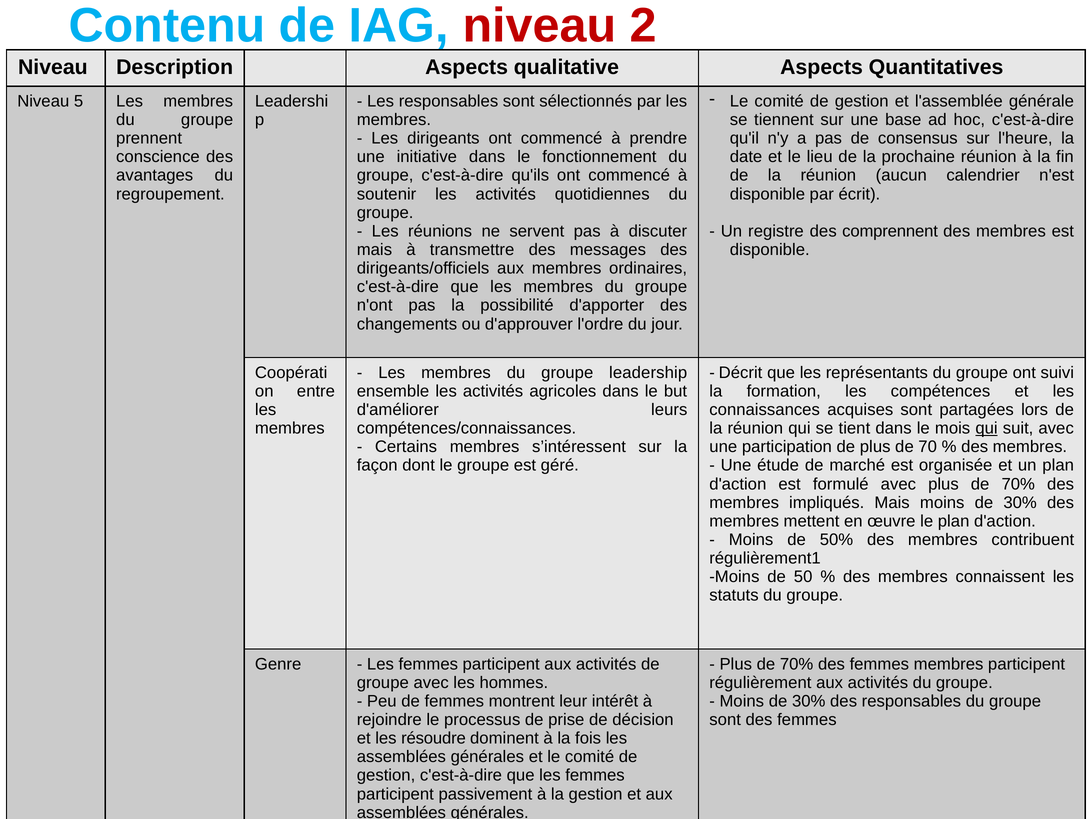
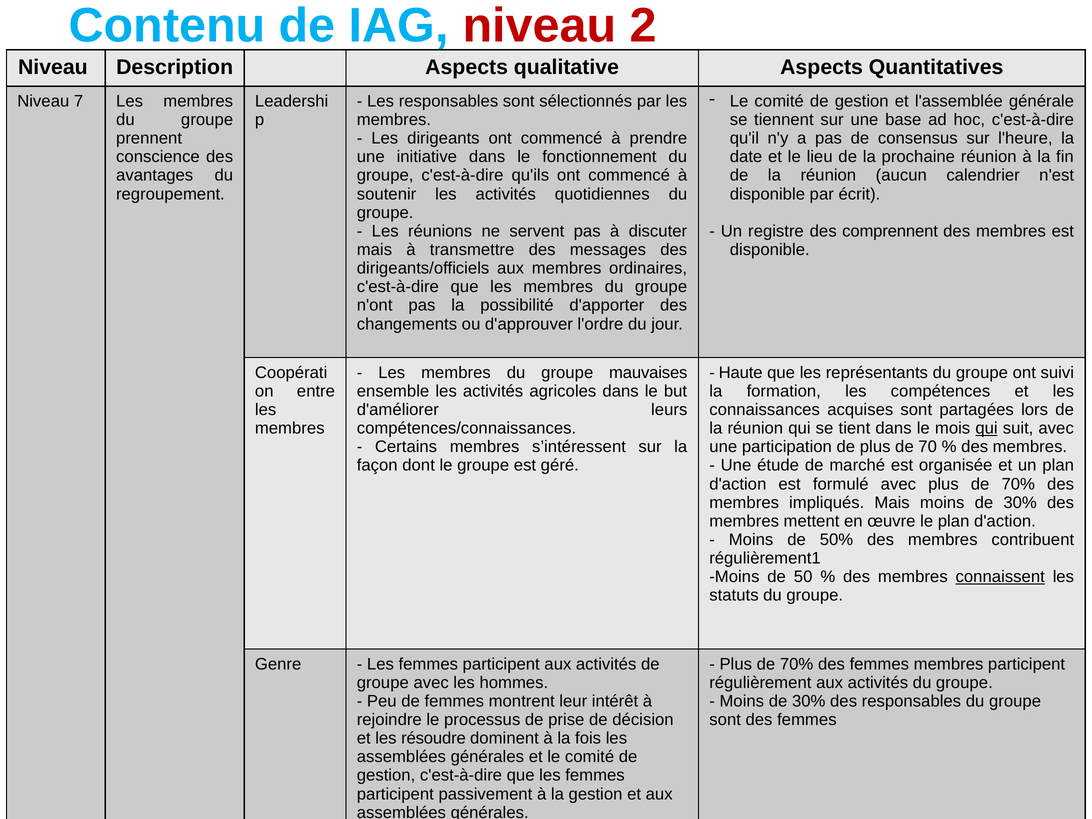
5: 5 -> 7 (79, 101)
leadership: leadership -> mauvaises (648, 373)
Décrit: Décrit -> Haute (741, 373)
connaissent underline: none -> present (1000, 577)
